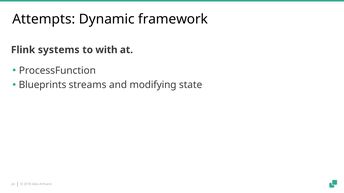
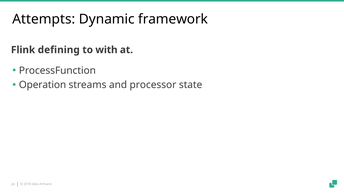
systems: systems -> defining (59, 50)
Blueprints: Blueprints -> Operation (43, 85)
modifying: modifying -> processor (153, 85)
